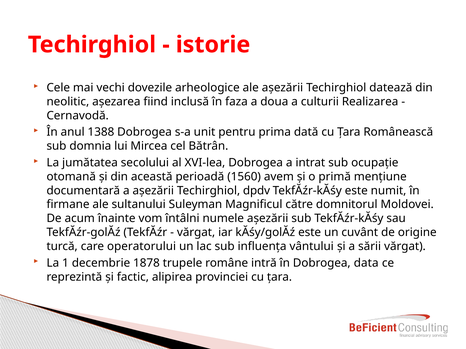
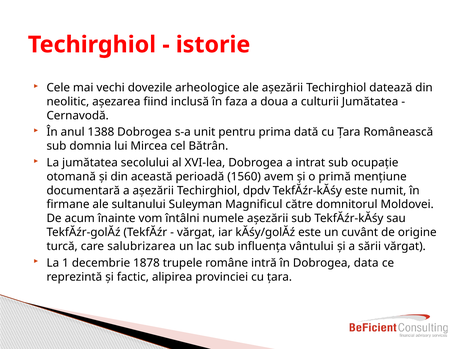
culturii Realizarea: Realizarea -> Jumătatea (370, 102)
operatorului: operatorului -> salubrizarea (142, 247)
